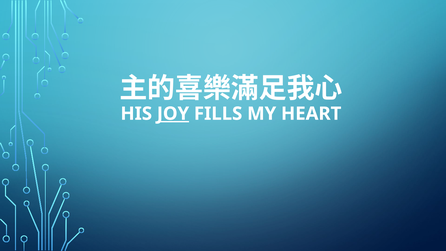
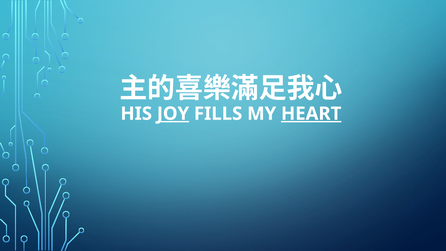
HEART underline: none -> present (311, 114)
